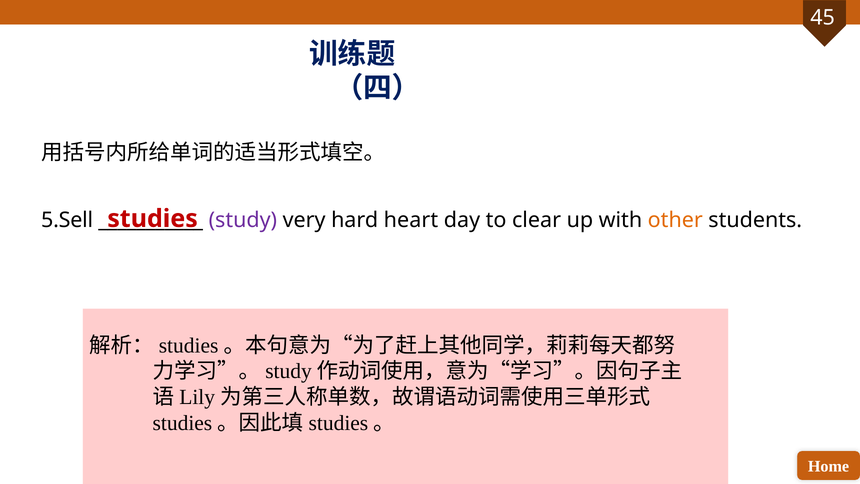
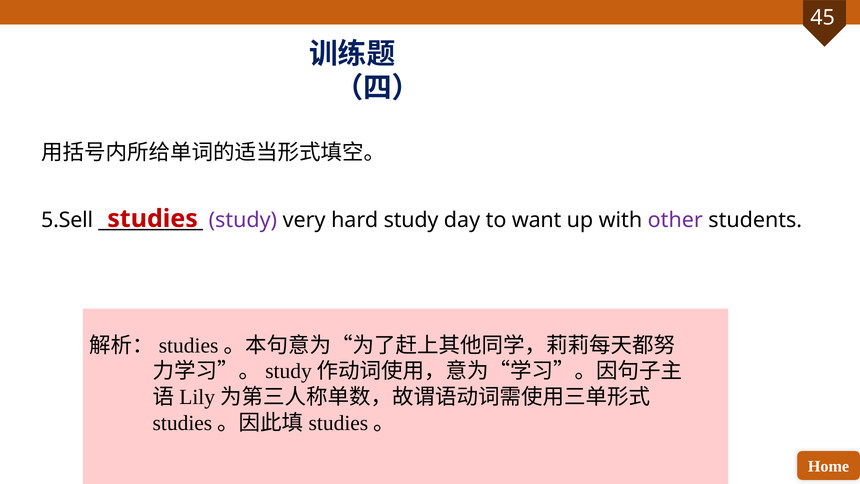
hard heart: heart -> study (411, 220)
clear: clear -> want (537, 220)
other colour: orange -> purple (675, 220)
